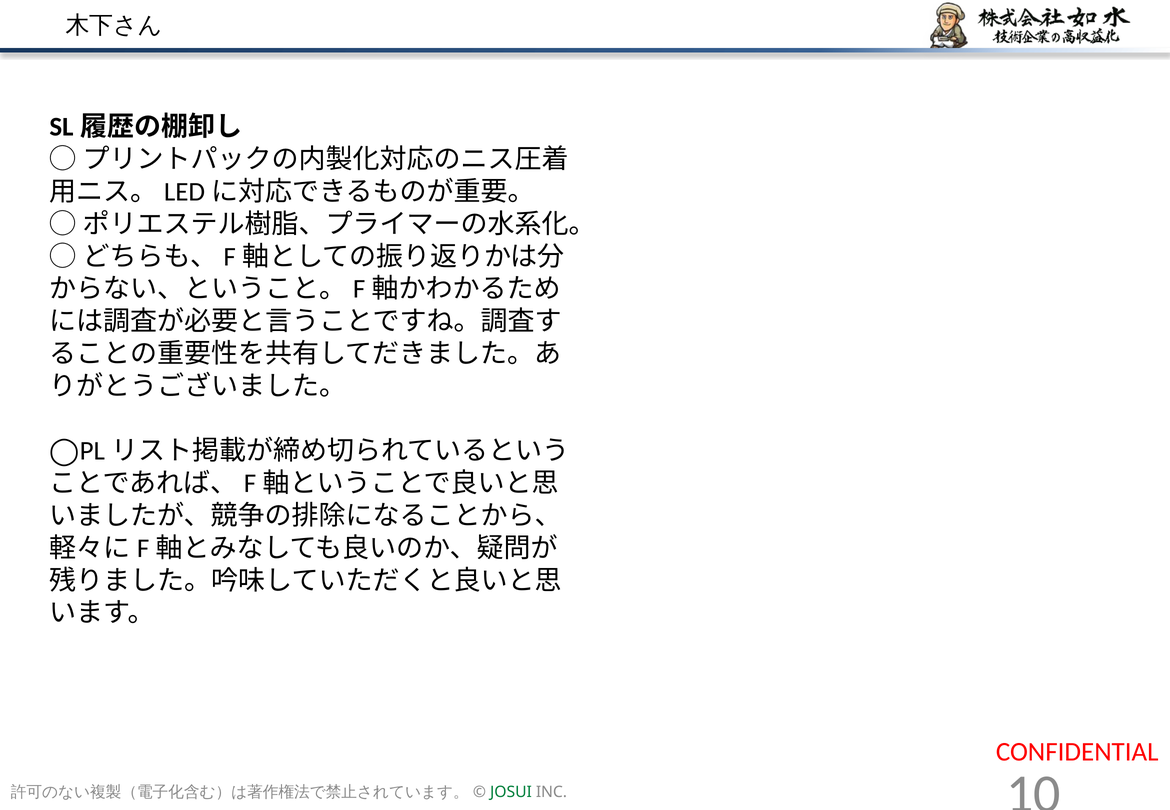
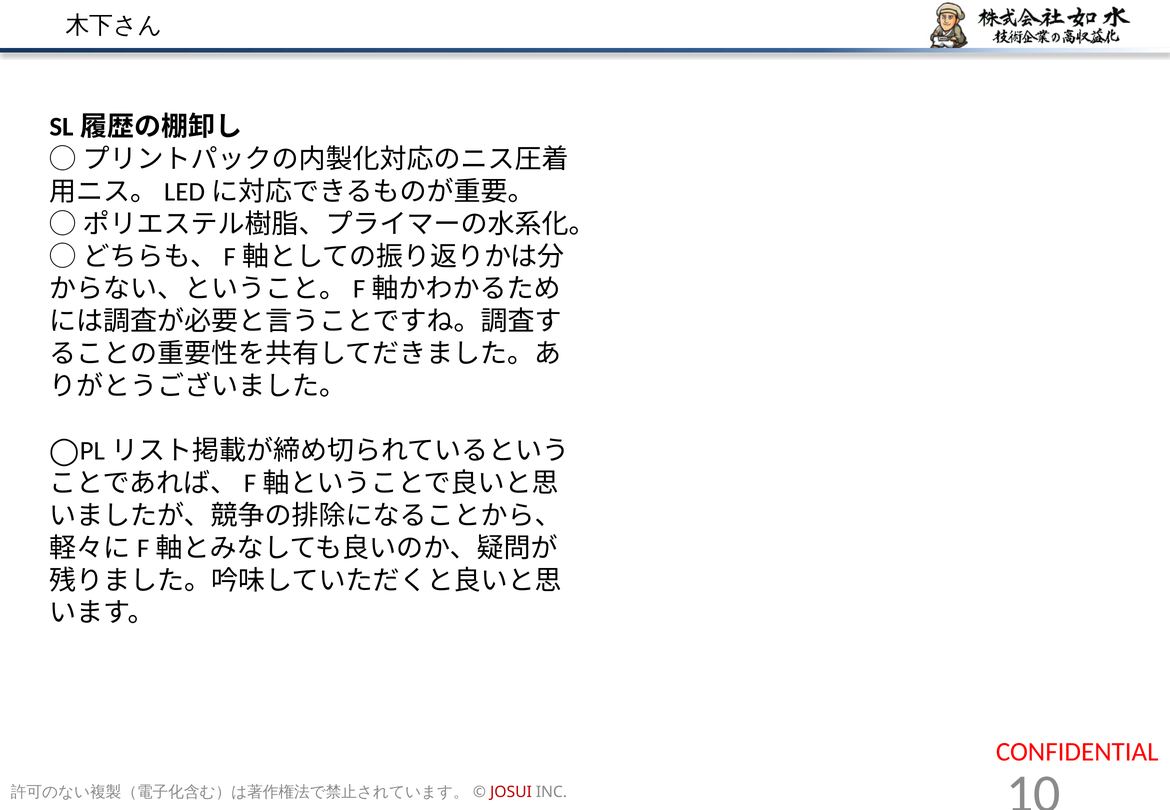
JOSUI colour: green -> red (511, 792)
